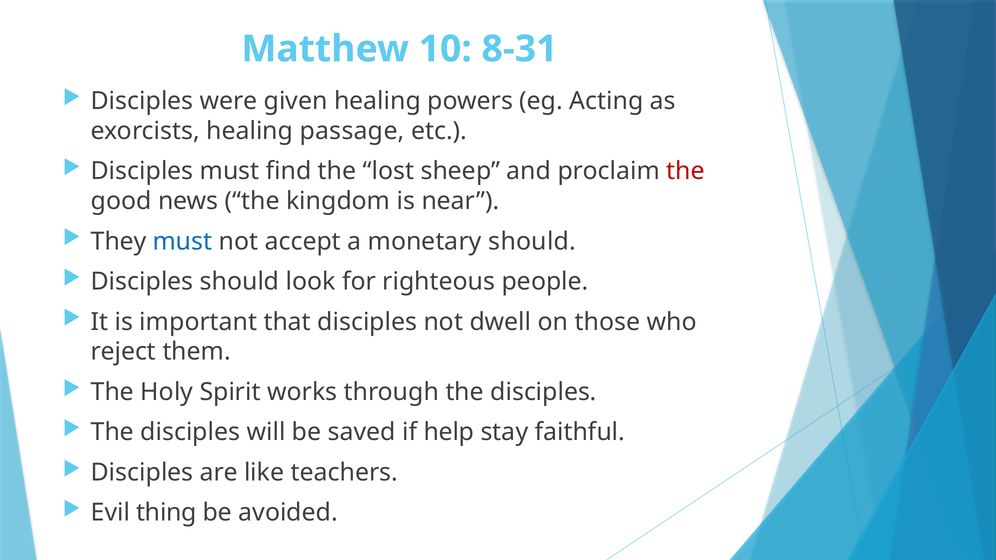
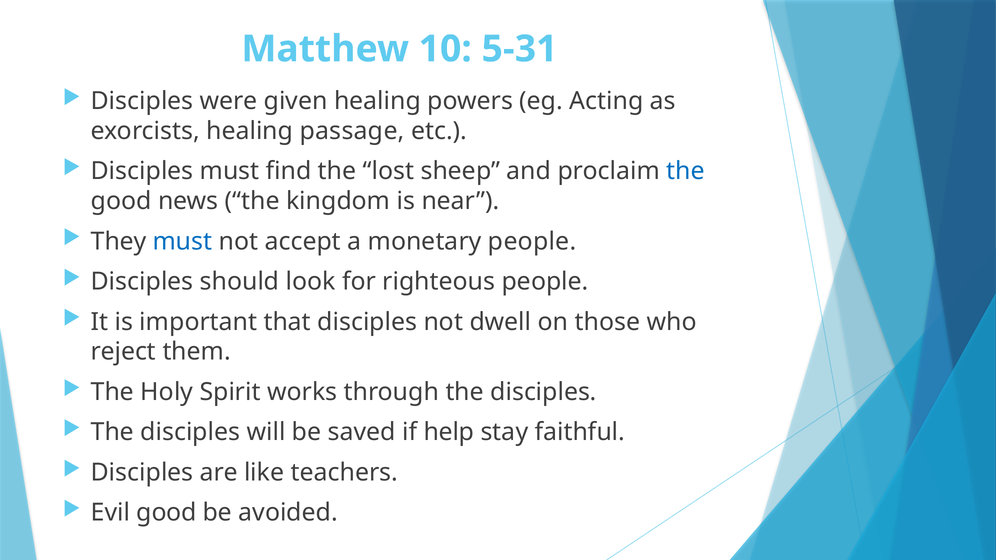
8-31: 8-31 -> 5-31 (519, 49)
the colour: red -> blue (686, 171)
monetary should: should -> people (532, 241)
Evil thing: thing -> good (166, 513)
